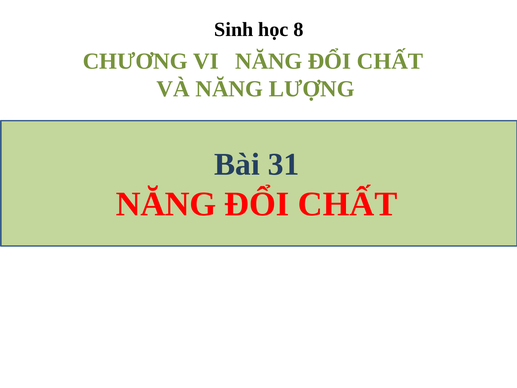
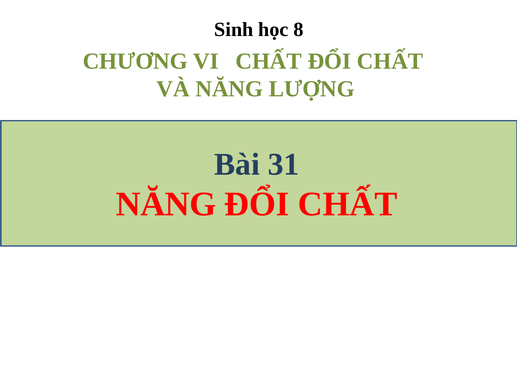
VI NĂNG: NĂNG -> CHẤT (269, 61)
